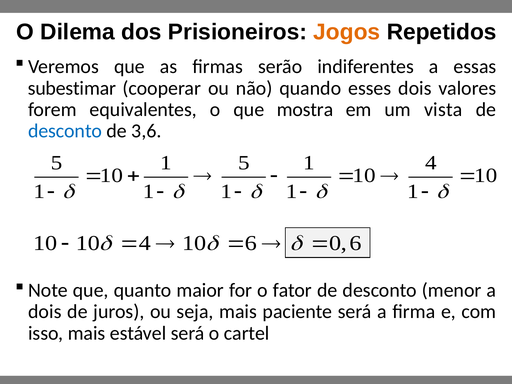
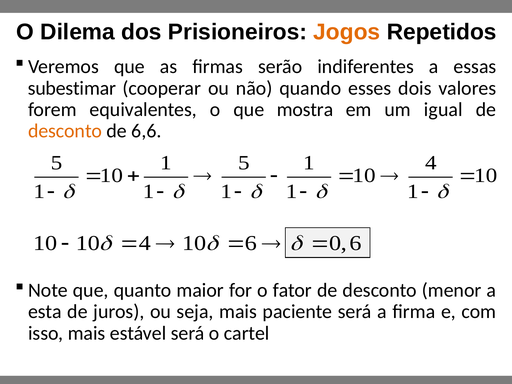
vista: vista -> igual (443, 110)
desconto colour: blue -> orange (65, 131)
3,6: 3,6 -> 6,6 (146, 131)
dois: dois -> esta (45, 312)
